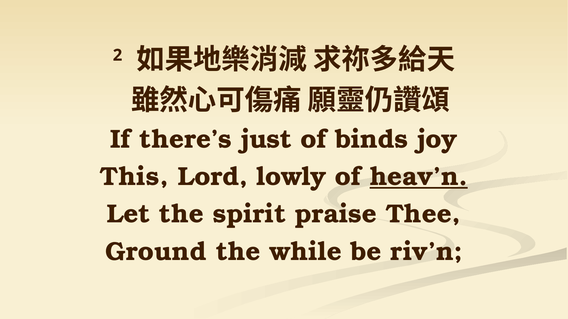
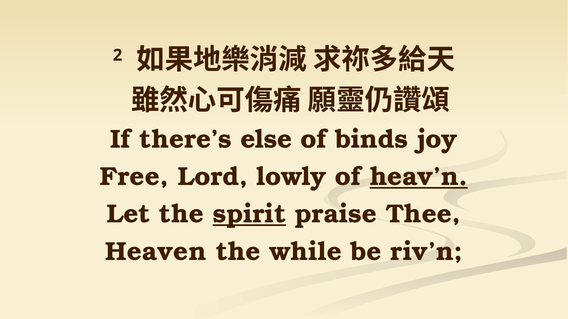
just: just -> else (266, 139)
This: This -> Free (134, 177)
spirit underline: none -> present (249, 214)
Ground: Ground -> Heaven (156, 252)
